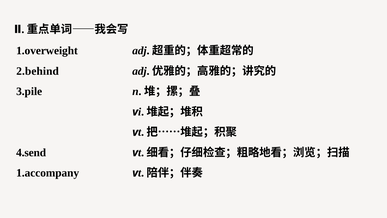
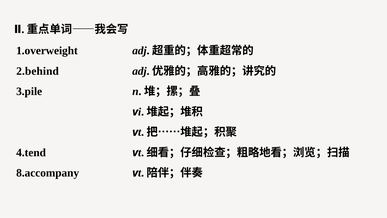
4.send: 4.send -> 4.tend (31, 152)
1.accompany: 1.accompany -> 8.accompany (48, 173)
